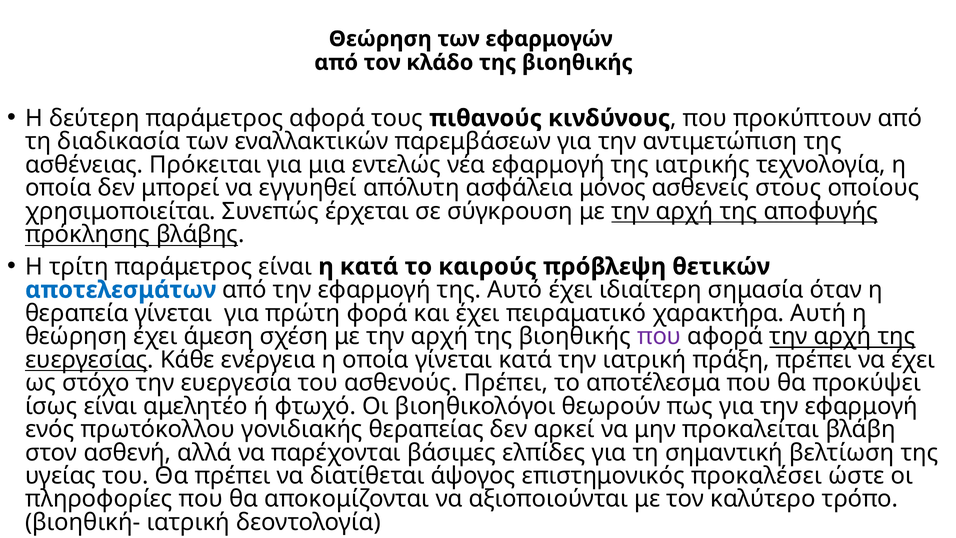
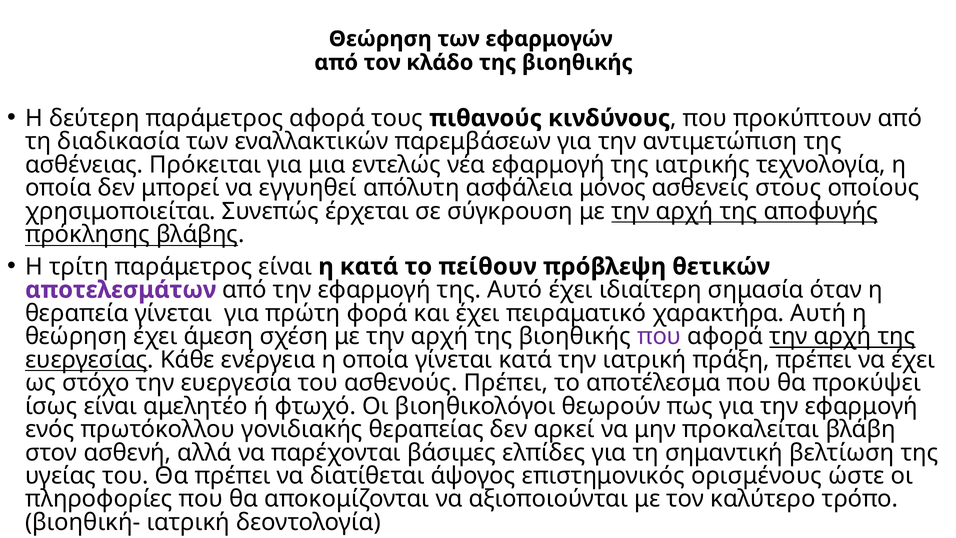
καιρούς: καιρούς -> πείθουν (488, 267)
αποτελεσμάτων colour: blue -> purple (121, 290)
προκαλέσει: προκαλέσει -> ορισμένους (757, 476)
